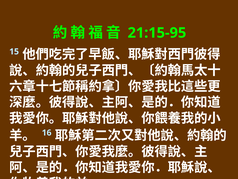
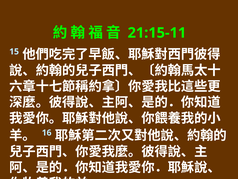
21:15-95: 21:15-95 -> 21:15-11 (157, 33)
